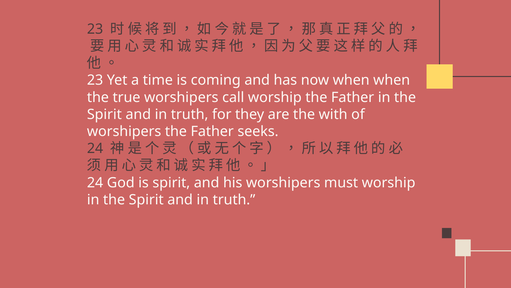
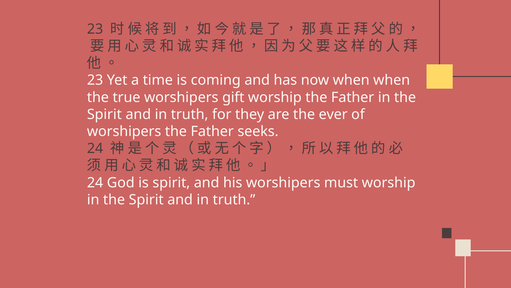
call: call -> gift (233, 97)
with: with -> ever (333, 114)
